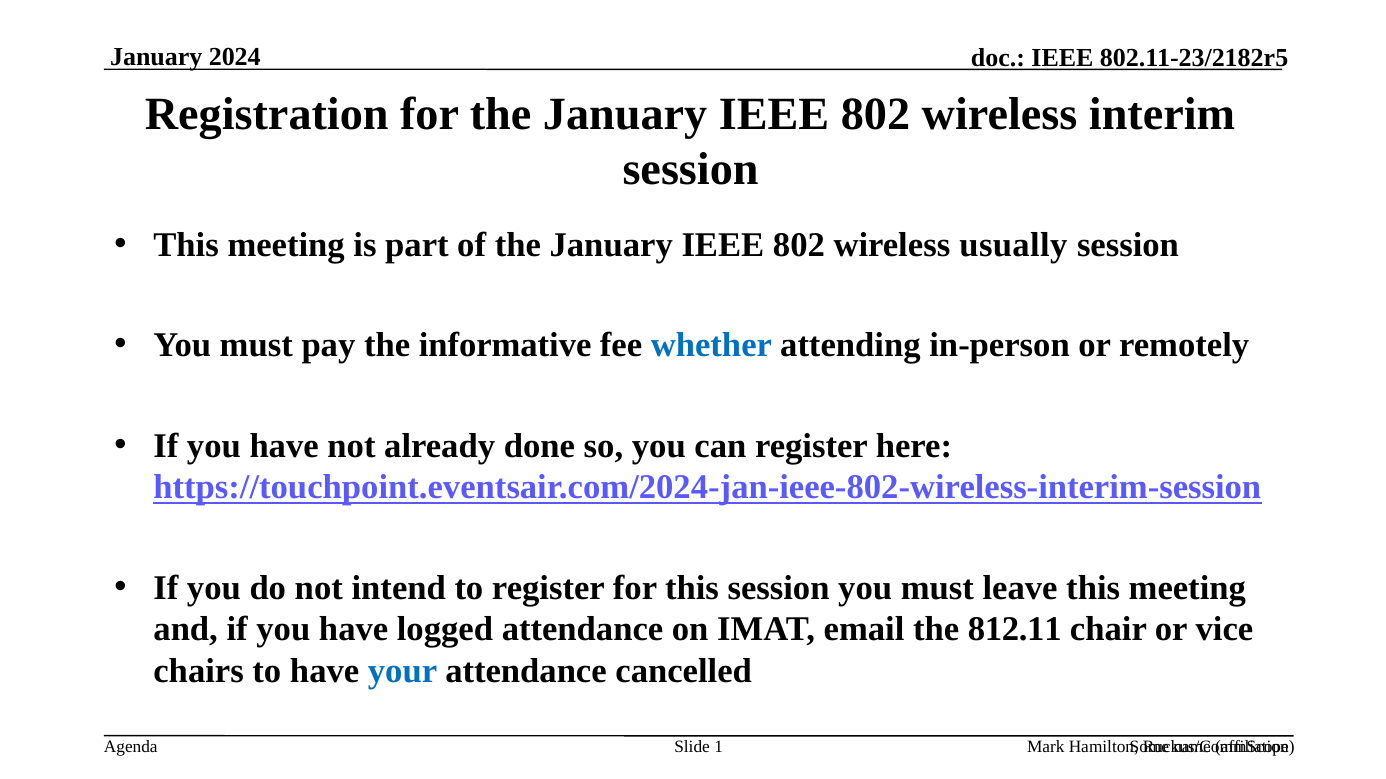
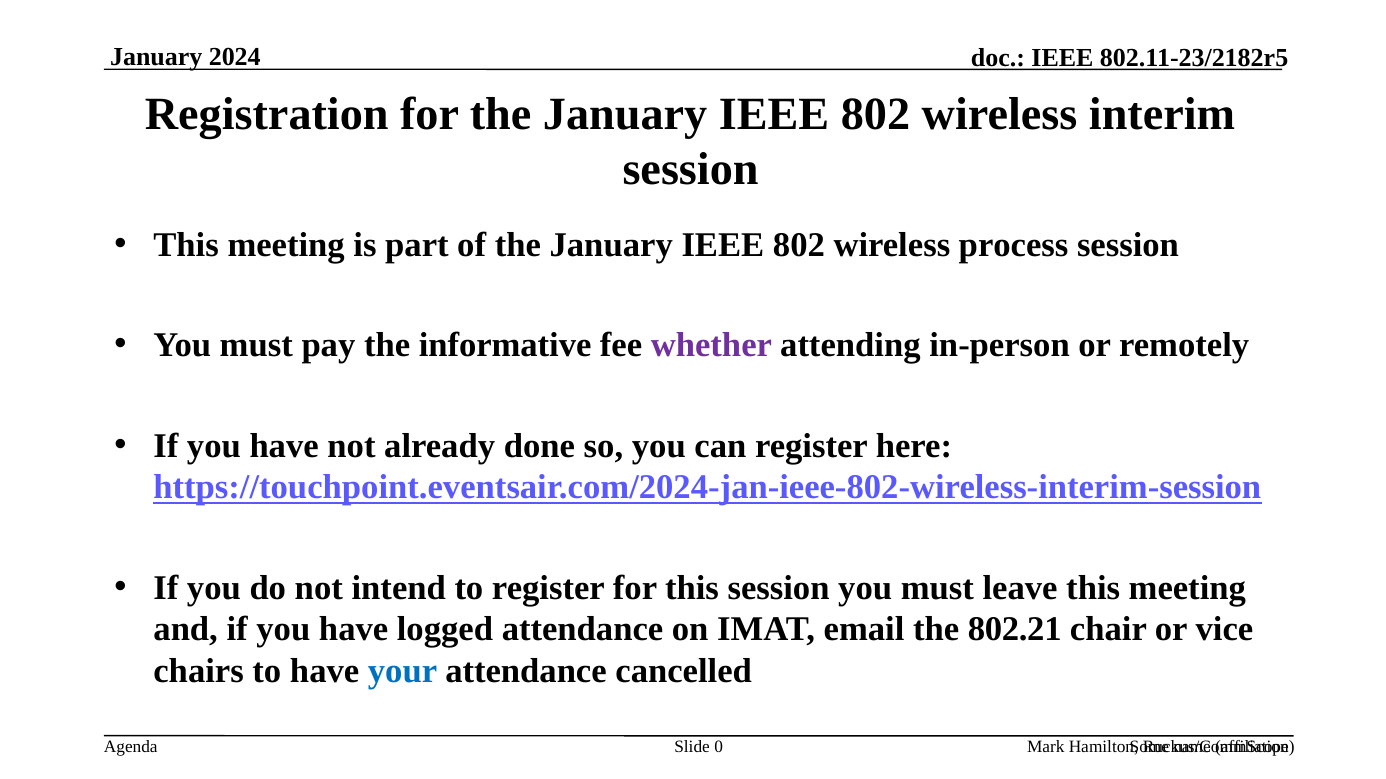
usually: usually -> process (1014, 245)
whether colour: blue -> purple (711, 346)
812.11: 812.11 -> 802.21 (1015, 630)
1: 1 -> 0 (719, 748)
